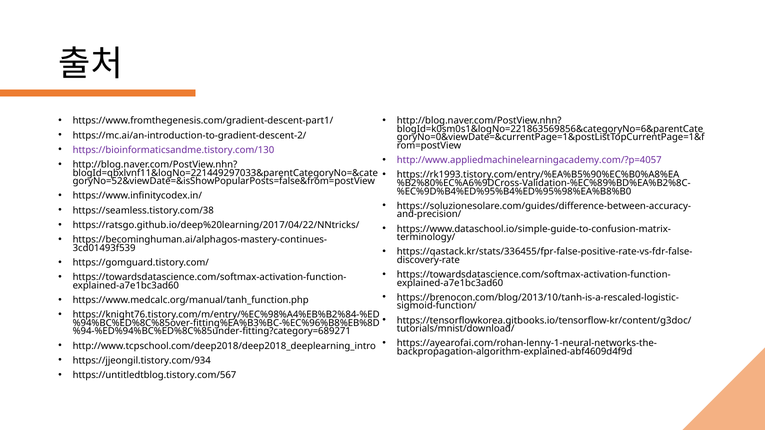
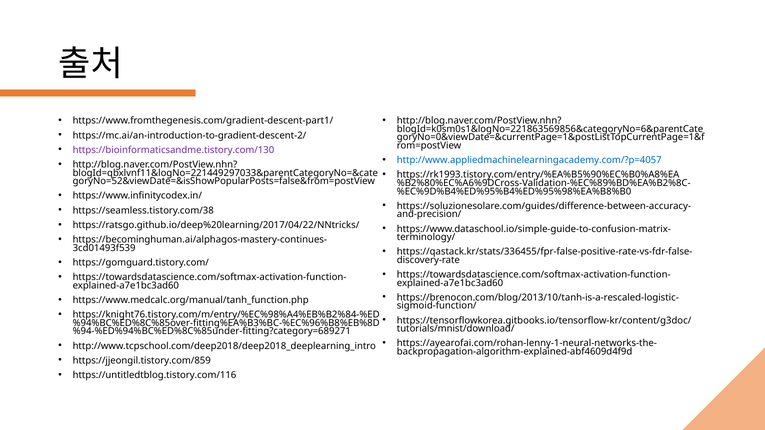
http://www.appliedmachinelearningacademy.com/?p=4057 colour: purple -> blue (529, 160)
https://jjeongil.tistory.com/934: https://jjeongil.tistory.com/934 -> https://jjeongil.tistory.com/859 (142, 361)
https://untitledtblog.tistory.com/567: https://untitledtblog.tistory.com/567 -> https://untitledtblog.tistory.com/116 (155, 375)
